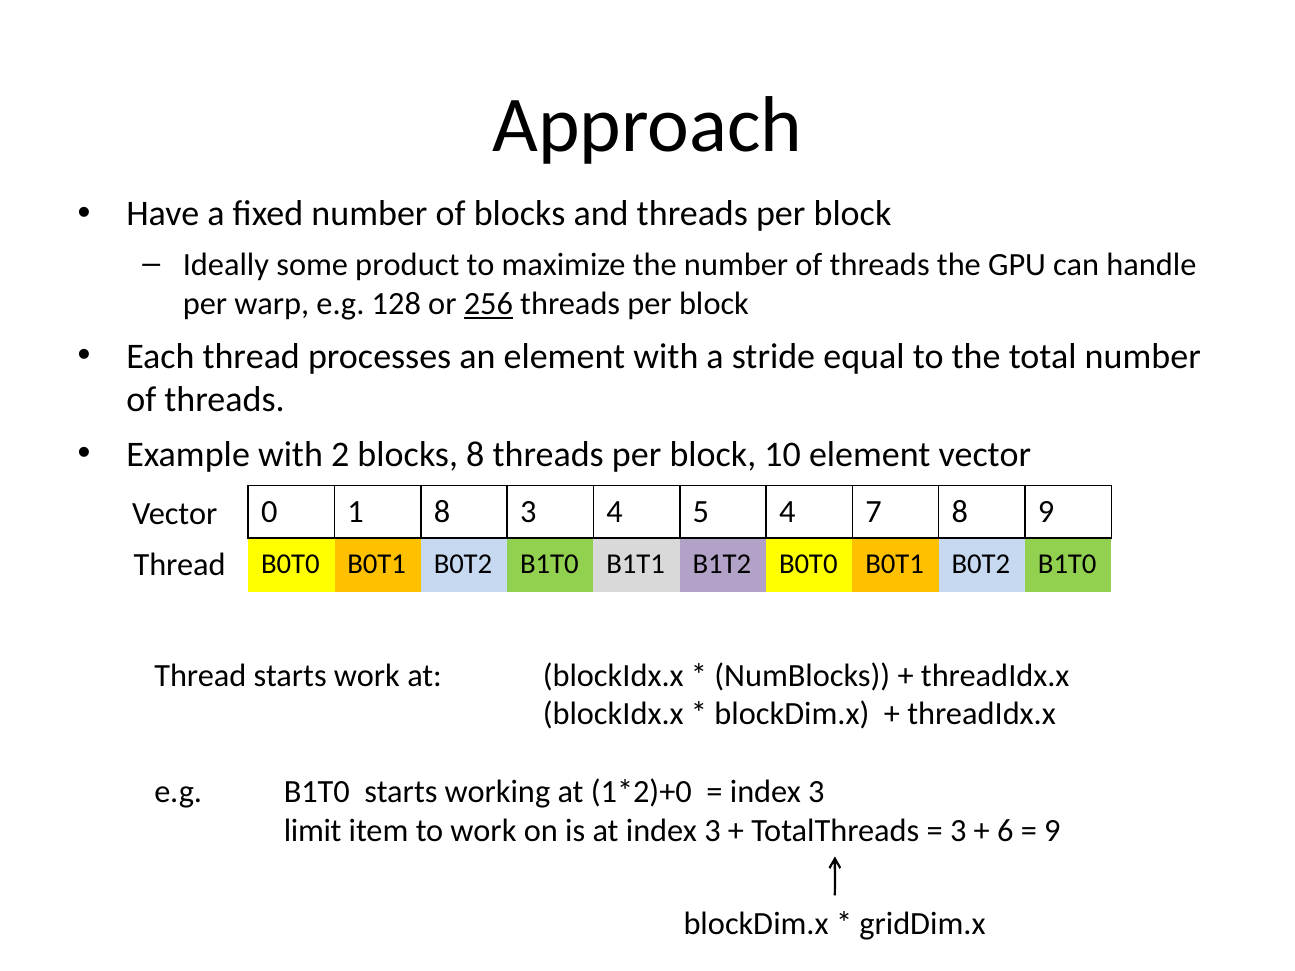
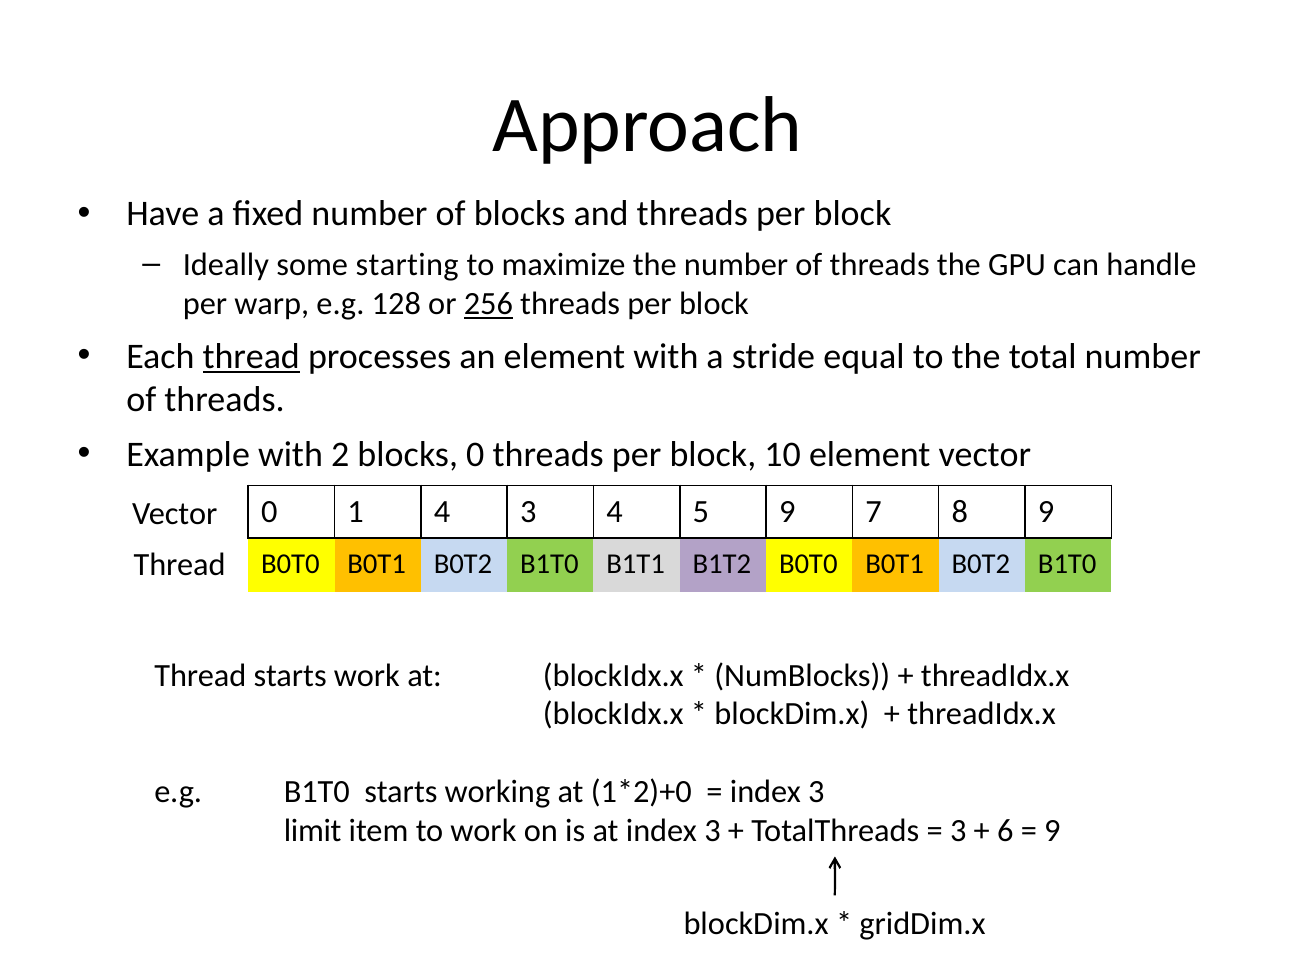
product: product -> starting (407, 265)
thread underline: none -> present (251, 357)
blocks 8: 8 -> 0 (475, 454)
1 8: 8 -> 4 (442, 512)
5 4: 4 -> 9 (787, 512)
